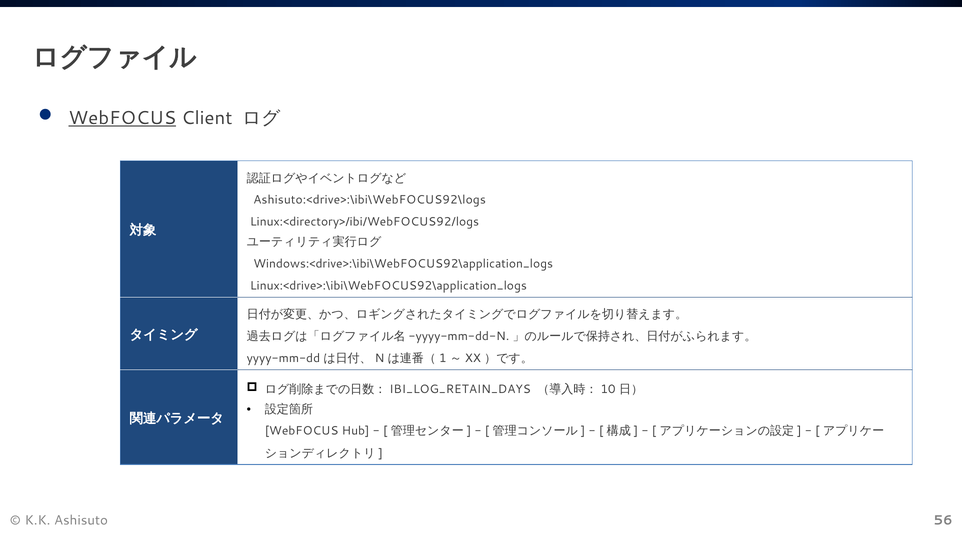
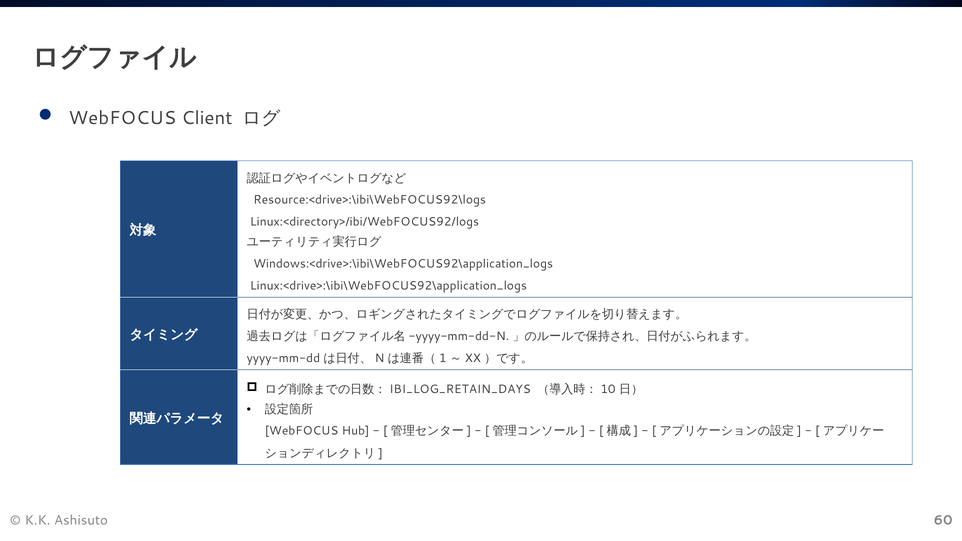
WebFOCUS underline: present -> none (122, 118)
Ashisuto:<drive>:\ibi\WebFOCUS92\logs: Ashisuto:<drive>:\ibi\WebFOCUS92\logs -> Resource:<drive>:\ibi\WebFOCUS92\logs (370, 200)
56: 56 -> 60 (943, 521)
